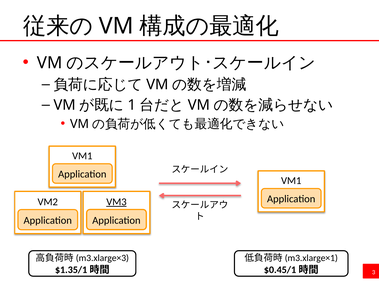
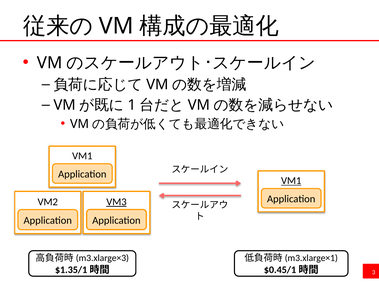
VM1 underline: none -> present (291, 181)
